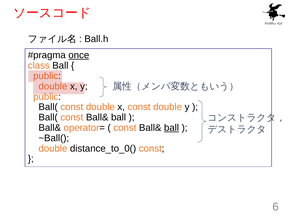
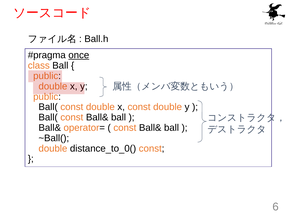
ball underline: present -> none (172, 128)
